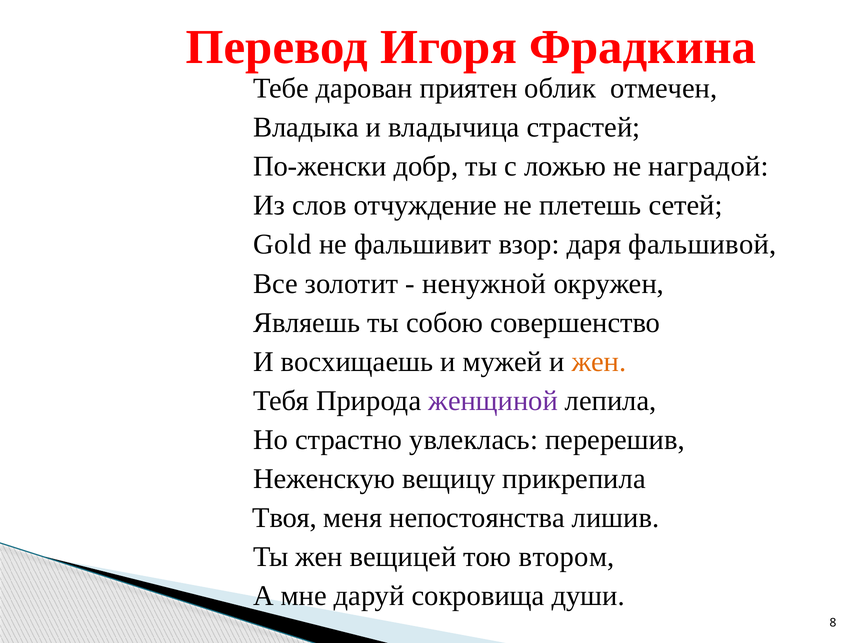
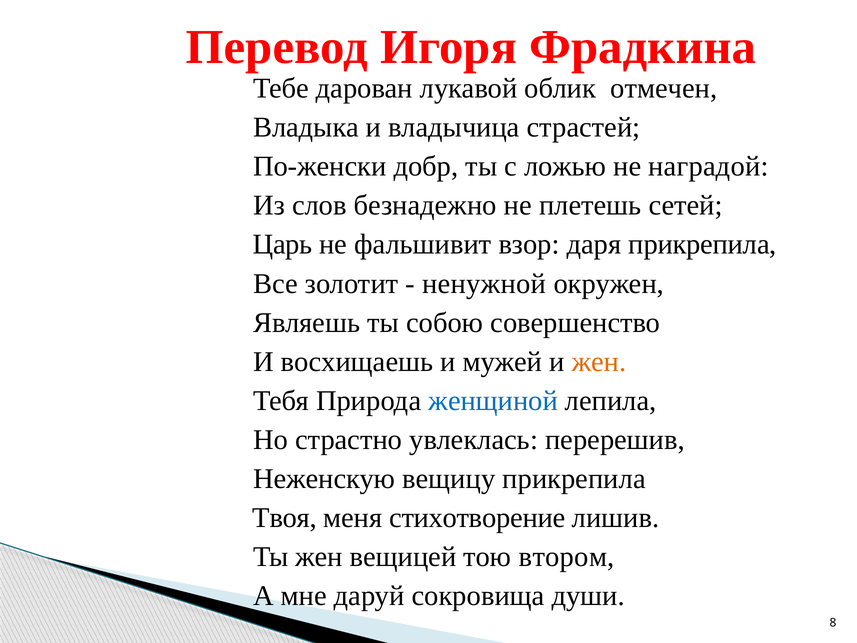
приятен: приятен -> лукавой (469, 88)
отчуждение: отчуждение -> безнадежно (425, 205)
Gold: Gold -> Царь (283, 244)
даря фальшивой: фальшивой -> прикрепила (703, 244)
женщиной colour: purple -> blue (493, 401)
непостоянства: непостоянства -> стихотворение (477, 518)
